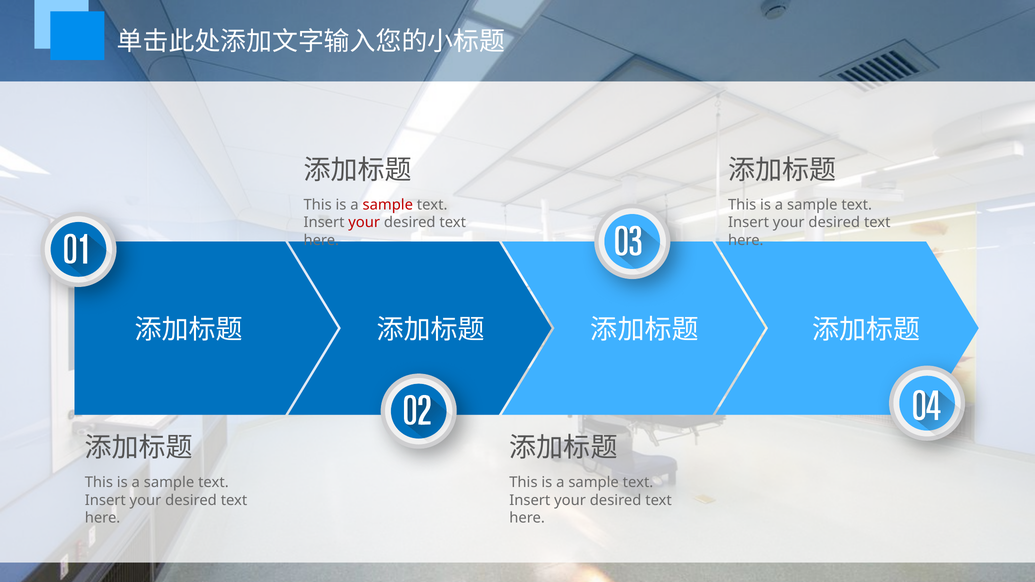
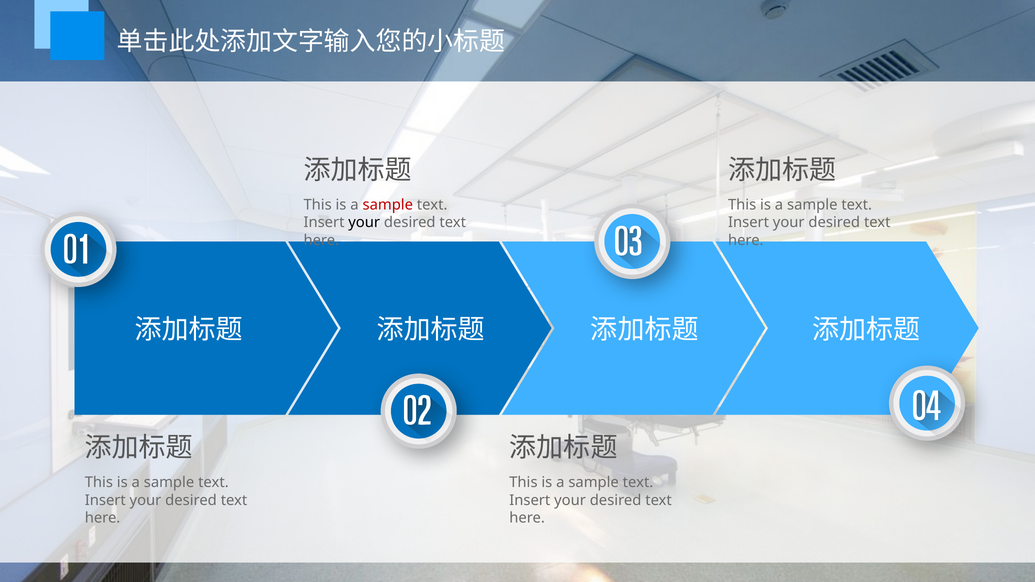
your colour: red -> black (364, 223)
